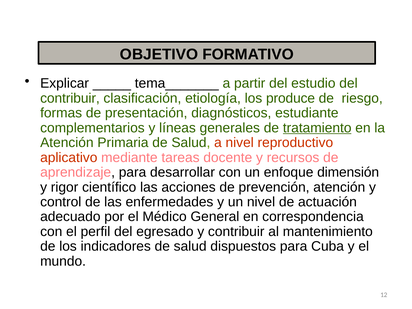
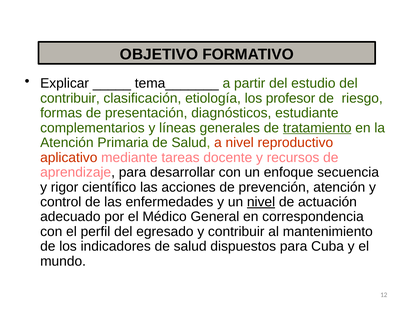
produce: produce -> profesor (291, 98)
dimensión: dimensión -> secuencia (348, 172)
nivel underline: none -> present (261, 202)
